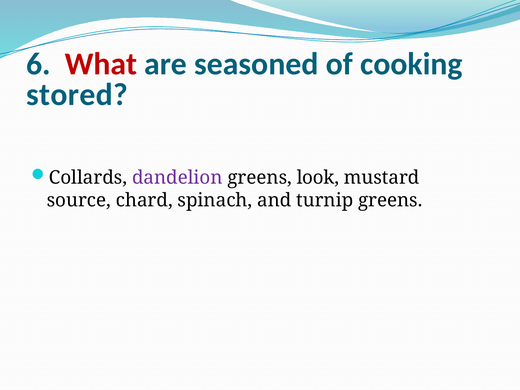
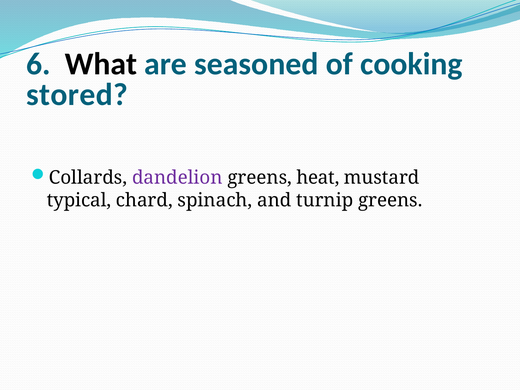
What colour: red -> black (101, 64)
look: look -> heat (318, 178)
source: source -> typical (79, 200)
